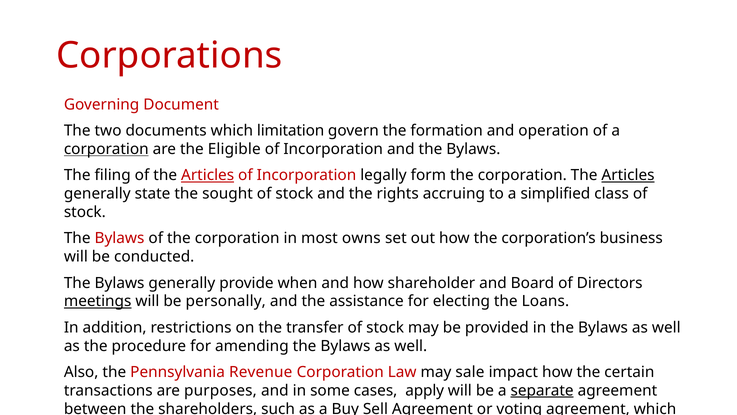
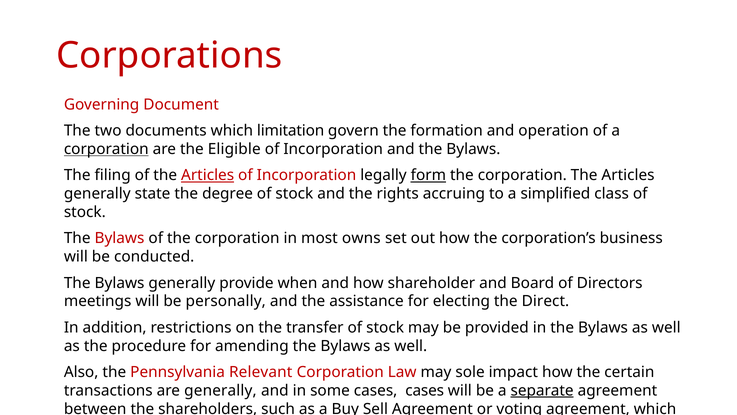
form underline: none -> present (428, 175)
Articles underline: present -> none (628, 175)
sought: sought -> degree (228, 194)
meetings underline: present -> none (98, 301)
Loans: Loans -> Direct (545, 301)
Revenue: Revenue -> Relevant (261, 372)
sale: sale -> sole (470, 372)
are purposes: purposes -> generally (220, 390)
cases apply: apply -> cases (425, 390)
